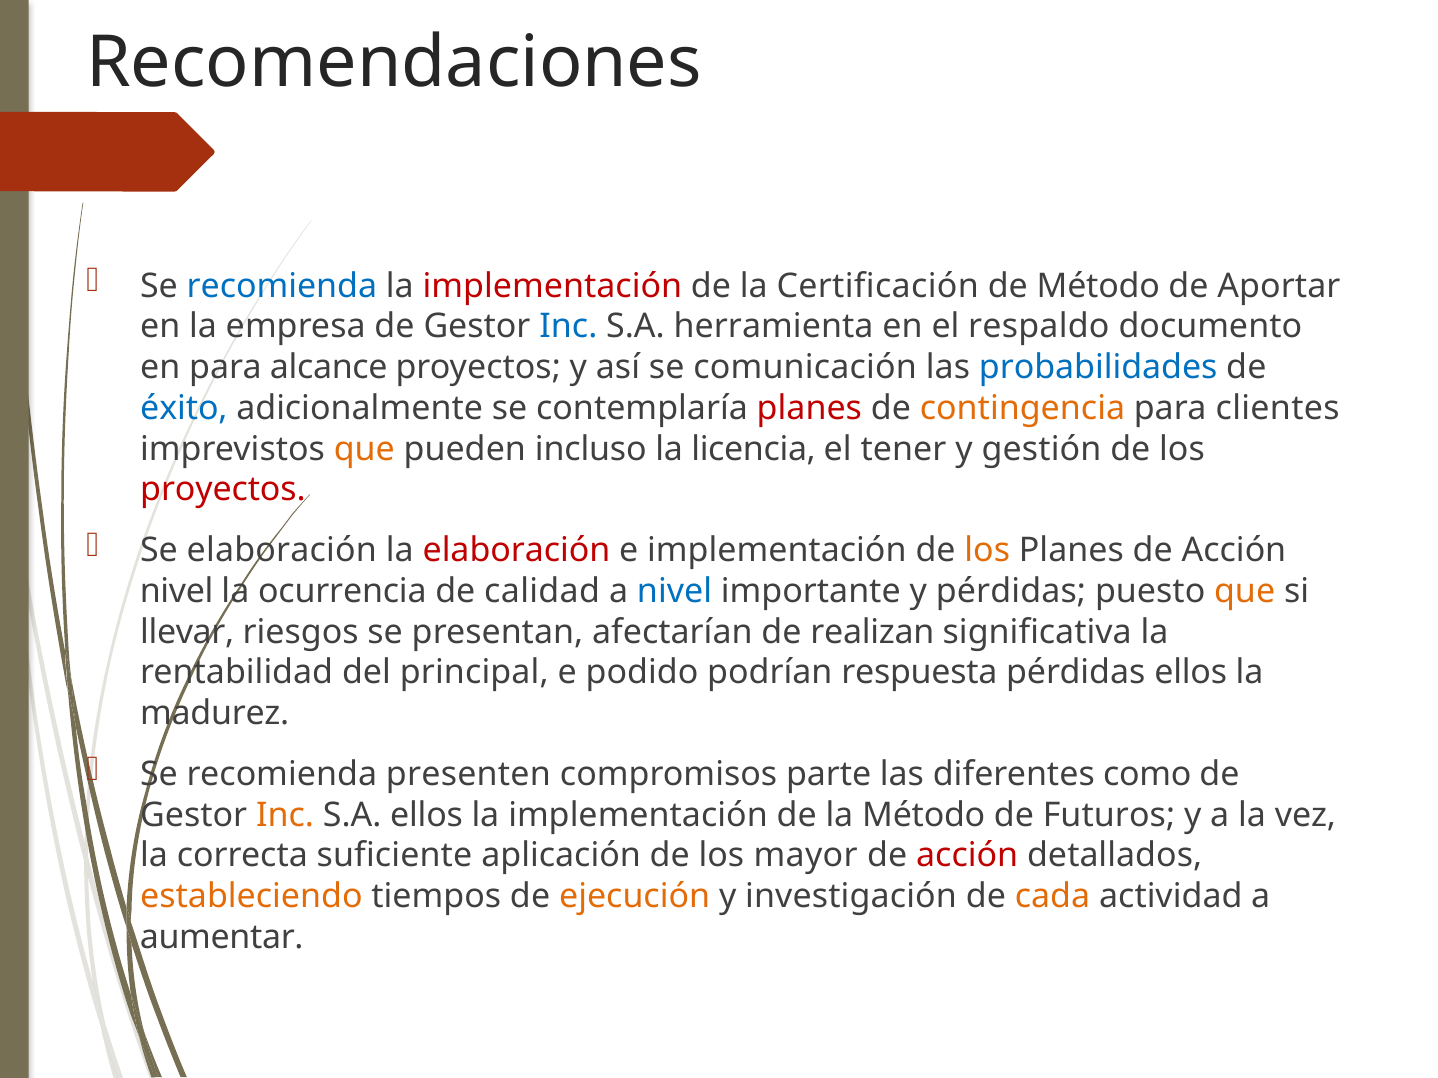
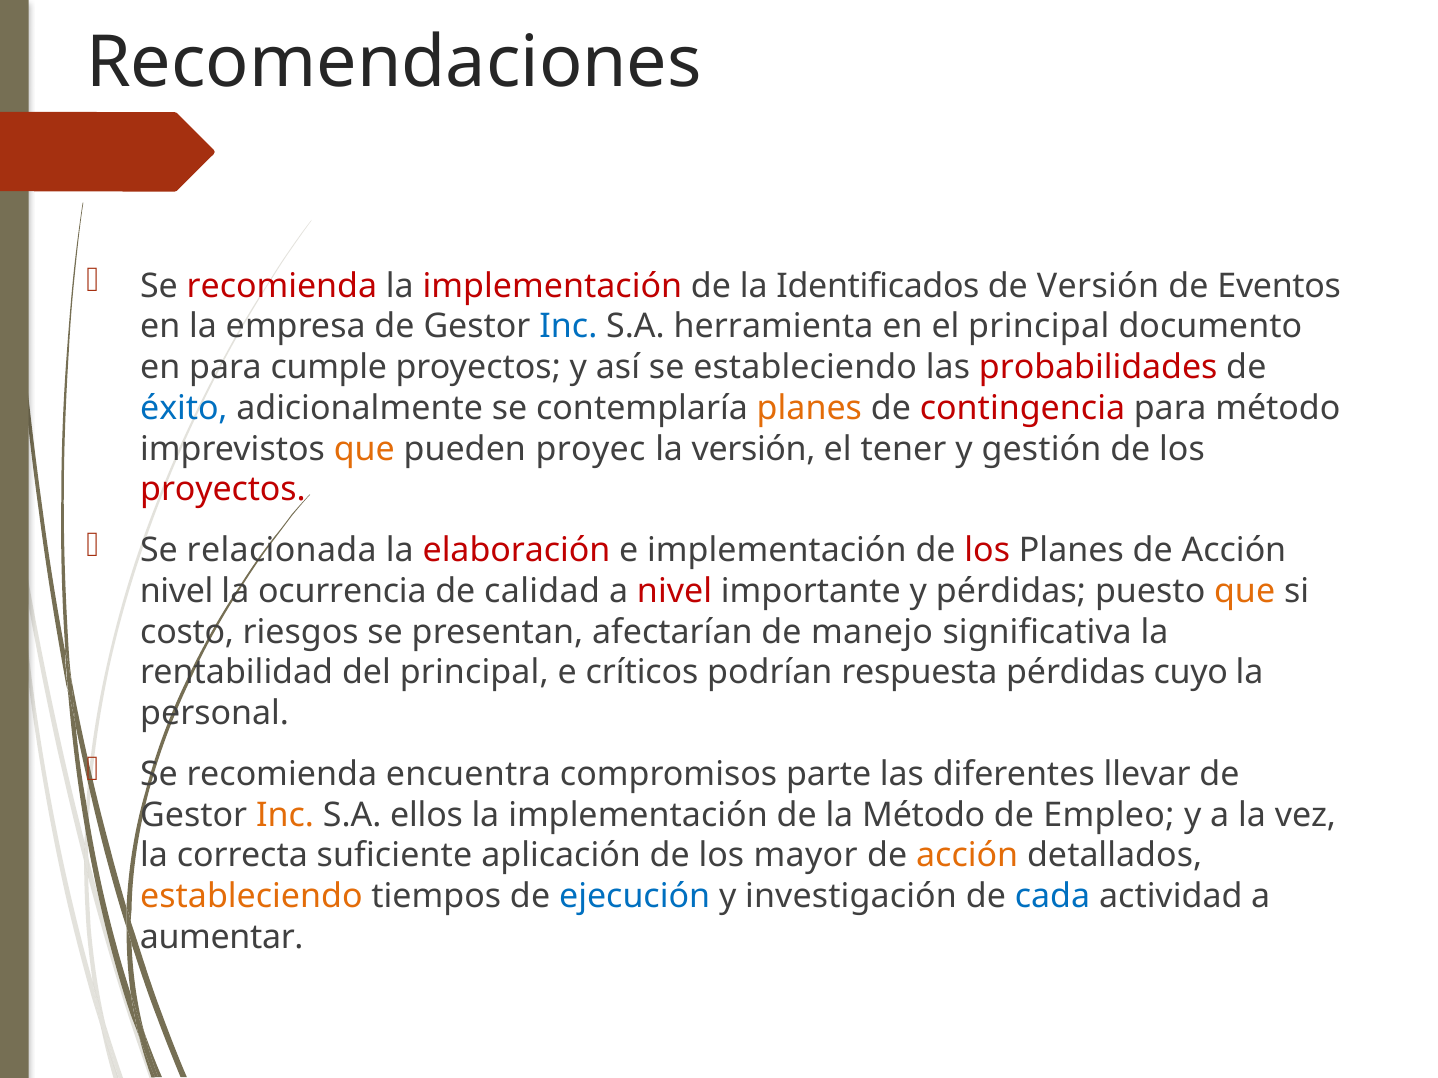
recomienda colour: blue -> red (282, 286)
Certificación: Certificación -> Identificados (878, 286)
de Método: Método -> Versión (1098, 286)
Aportar: Aportar -> Eventos (1279, 286)
el respaldo: respaldo -> principal (1039, 327)
alcance: alcance -> cumple (329, 368)
se comunicación: comunicación -> estableciendo (805, 368)
probabilidades colour: blue -> red (1098, 368)
planes colour: red -> orange (809, 408)
contingencia colour: orange -> red (1022, 408)
para clientes: clientes -> método (1278, 408)
incluso: incluso -> proyec (591, 449)
la licencia: licencia -> versión (754, 449)
Se elaboración: elaboración -> relacionada (282, 551)
los colour: orange -> red (987, 551)
nivel colour: blue -> red (675, 591)
llevar: llevar -> costo (187, 632)
realizan: realizan -> manejo (872, 632)
podido: podido -> críticos (642, 673)
pérdidas ellos: ellos -> cuyo (1191, 673)
madurez: madurez -> personal (215, 714)
presenten: presenten -> encuentra (468, 774)
como: como -> llevar (1147, 774)
Futuros: Futuros -> Empleo (1109, 815)
acción colour: red -> orange (967, 856)
ejecución colour: orange -> blue (635, 897)
cada colour: orange -> blue (1052, 897)
